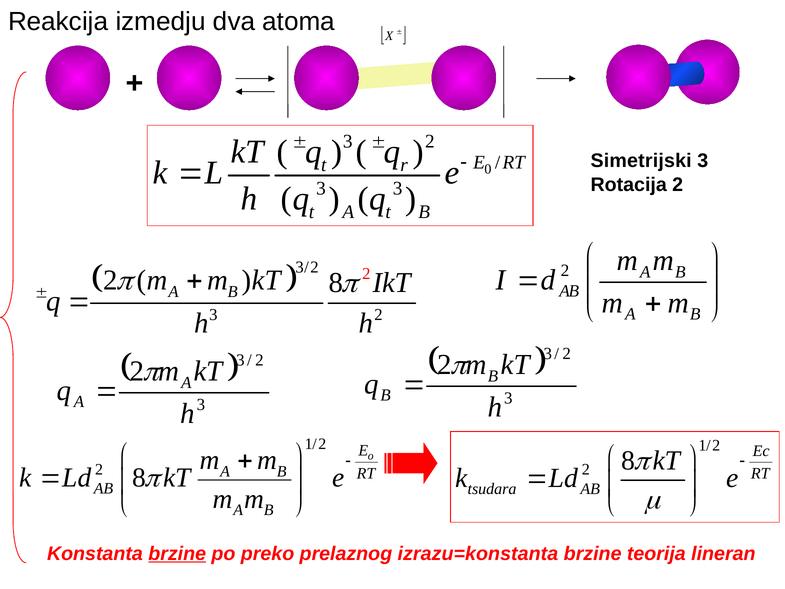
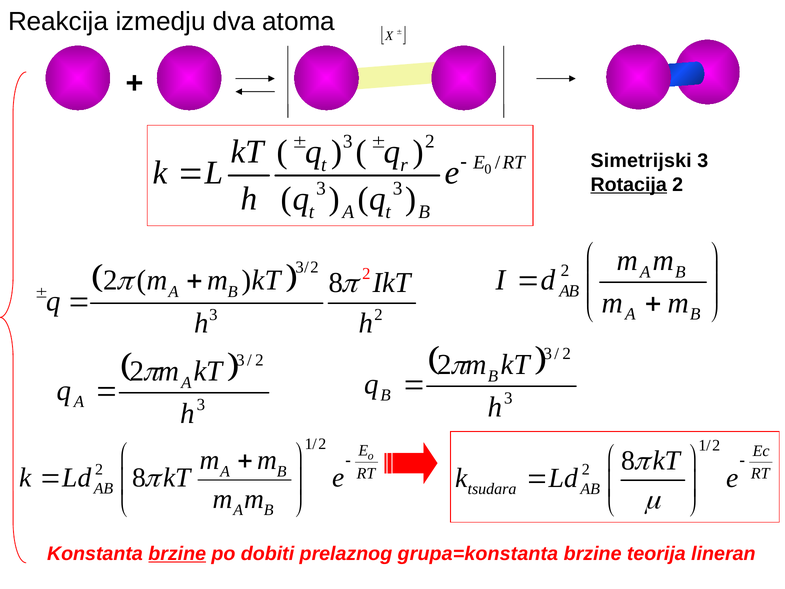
Rotacija underline: none -> present (629, 184)
preko: preko -> dobiti (268, 553)
izrazu=konstanta: izrazu=konstanta -> grupa=konstanta (478, 553)
